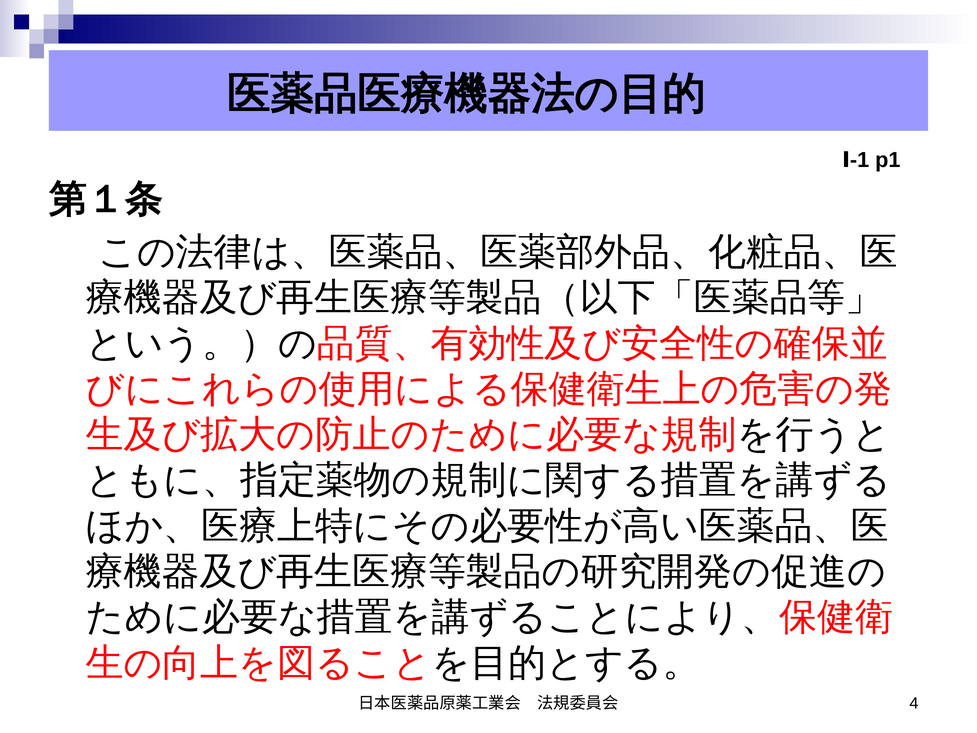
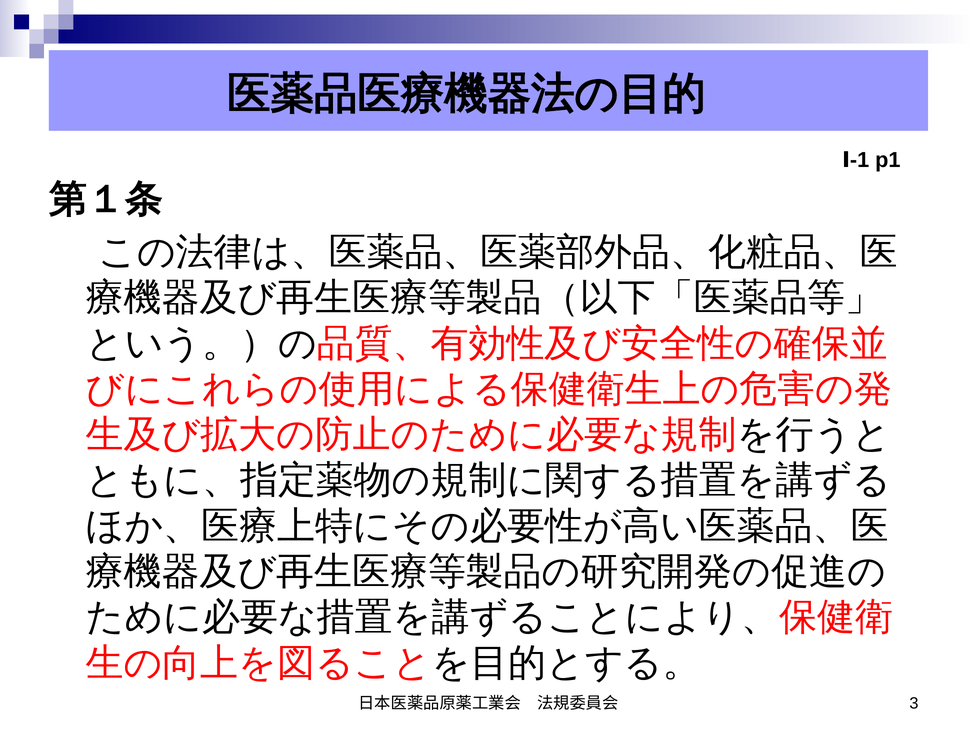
4: 4 -> 3 (914, 703)
